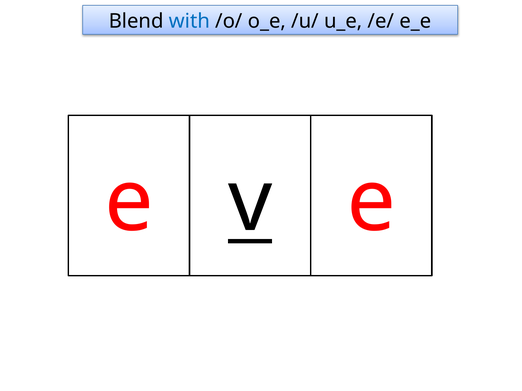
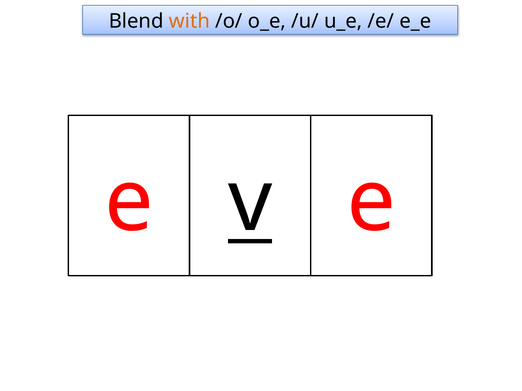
with colour: blue -> orange (189, 21)
